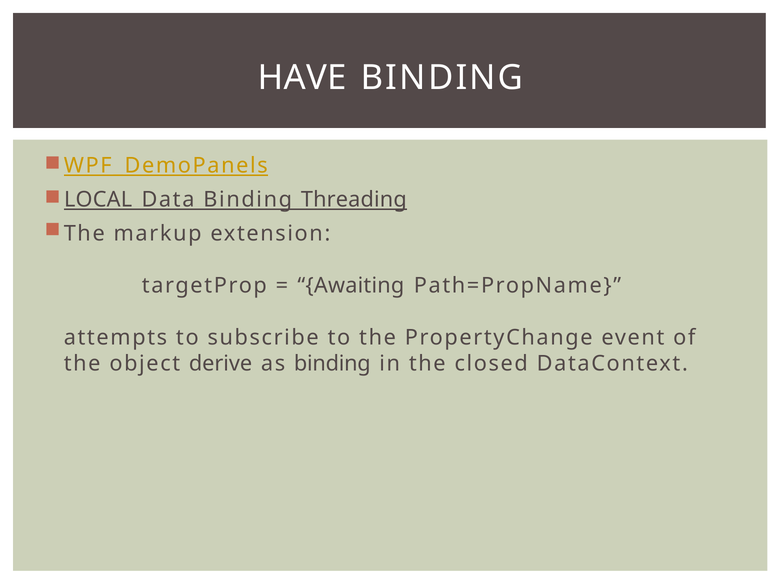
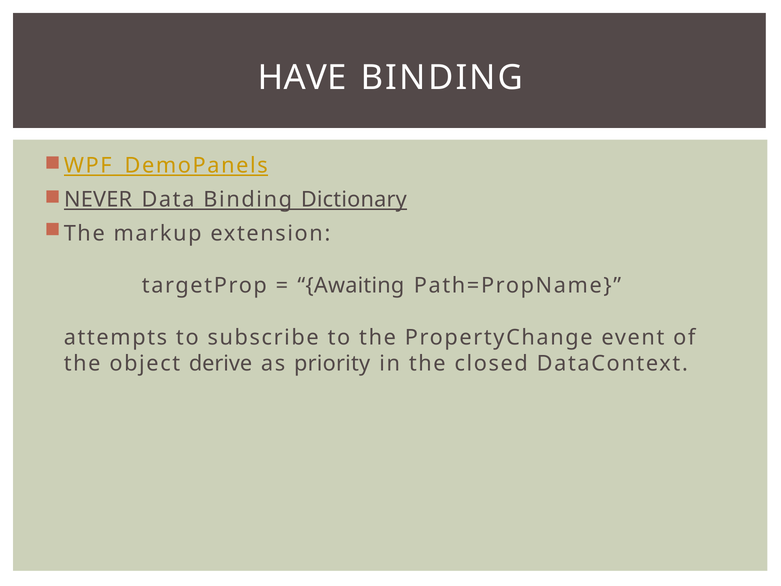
LOCAL: LOCAL -> NEVER (98, 199)
Threading: Threading -> Dictionary (354, 199)
as binding: binding -> priority (332, 364)
